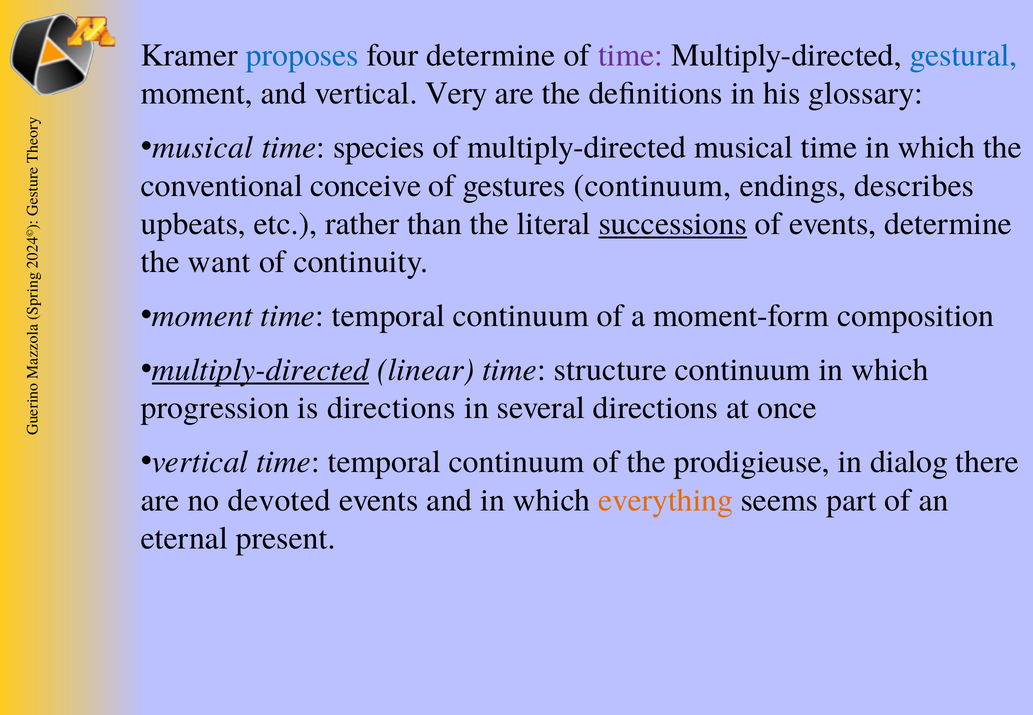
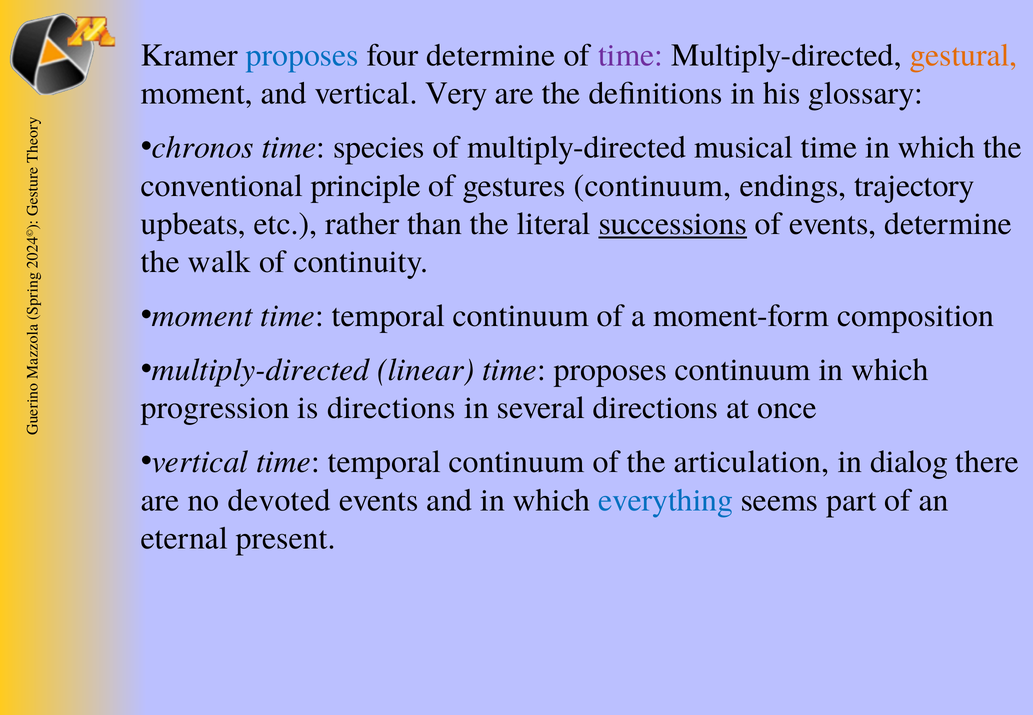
gestural colour: blue -> orange (963, 55)
musical: musical -> chronos (203, 147)
conceive: conceive -> principle (366, 186)
describes: describes -> trajectory (915, 186)
want: want -> walk (219, 262)
multiply-directed underline: present -> none (261, 370)
time structure: structure -> proposes (610, 370)
prodigieuse: prodigieuse -> articulation (752, 462)
everything colour: orange -> blue (665, 500)
